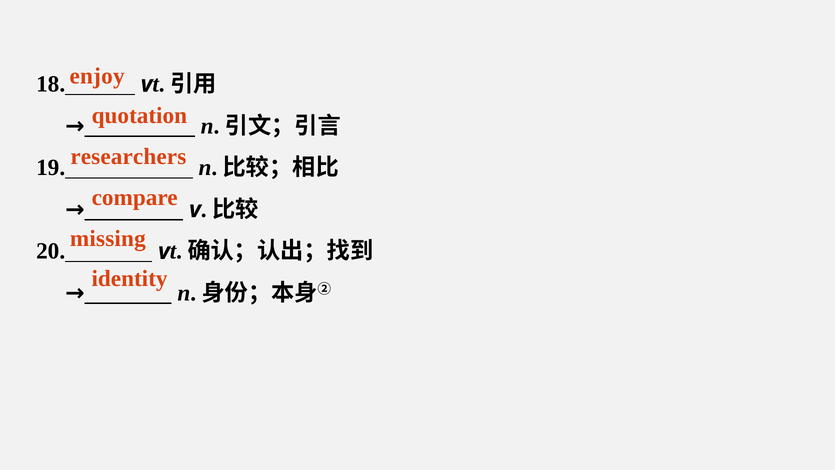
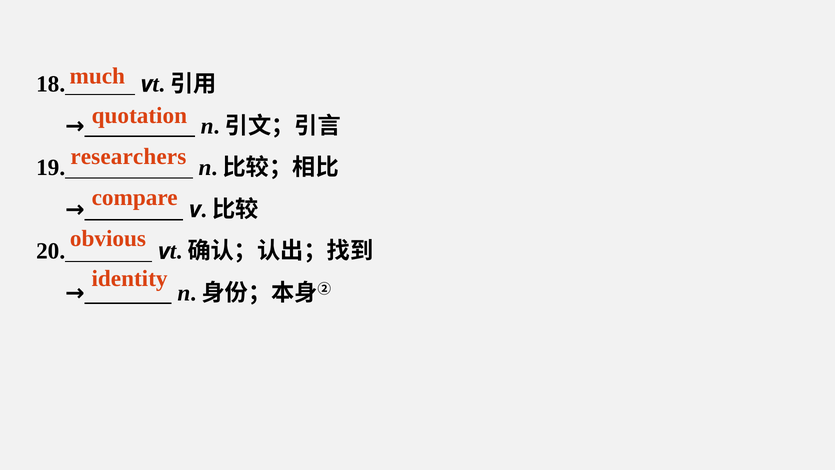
enjoy: enjoy -> much (97, 76)
missing: missing -> obvious (108, 238)
